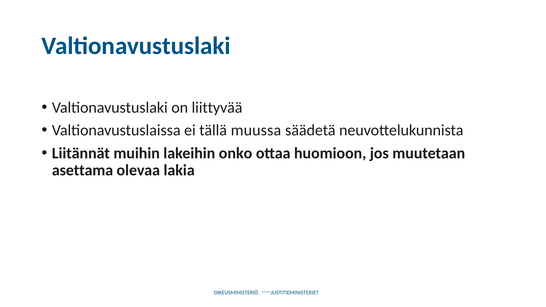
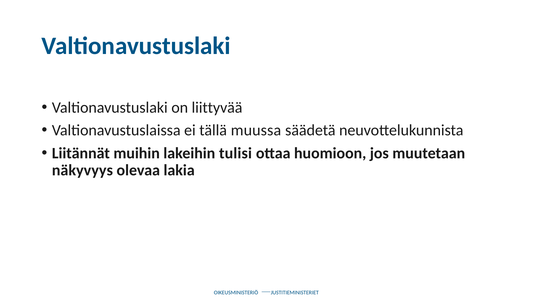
onko: onko -> tulisi (235, 153)
asettama: asettama -> näkyvyys (82, 170)
